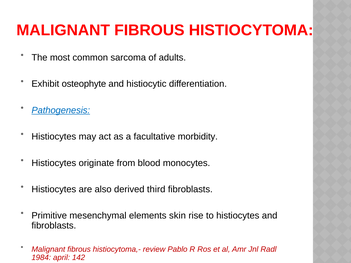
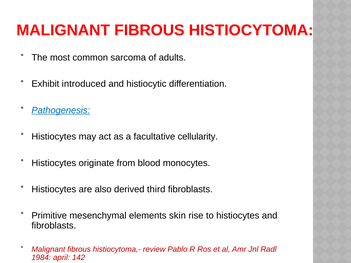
osteophyte: osteophyte -> introduced (84, 84)
morbidity: morbidity -> cellularity (198, 137)
